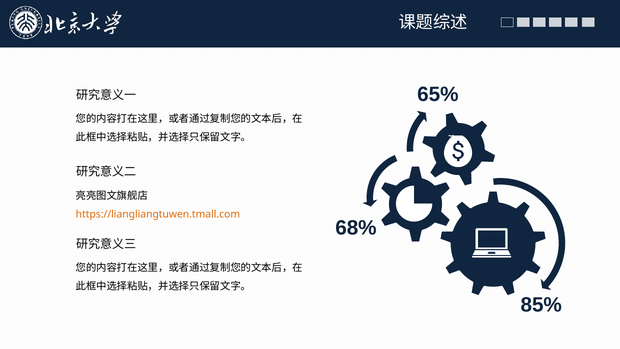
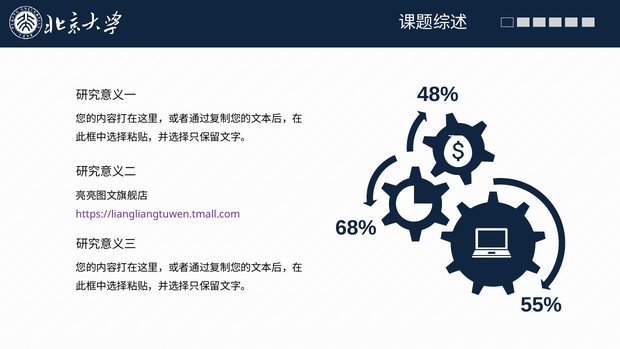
65%: 65% -> 48% (438, 94)
https://liangliangtuwen.tmall.com colour: orange -> purple (158, 214)
85%: 85% -> 55% (541, 305)
